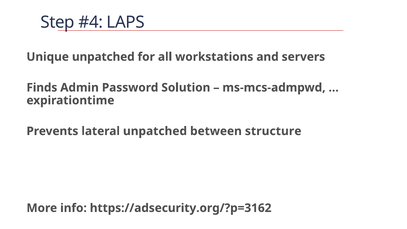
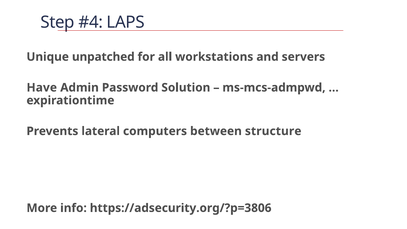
Finds: Finds -> Have (42, 88)
lateral unpatched: unpatched -> computers (155, 131)
https://adsecurity.org/?p=3162: https://adsecurity.org/?p=3162 -> https://adsecurity.org/?p=3806 (181, 208)
